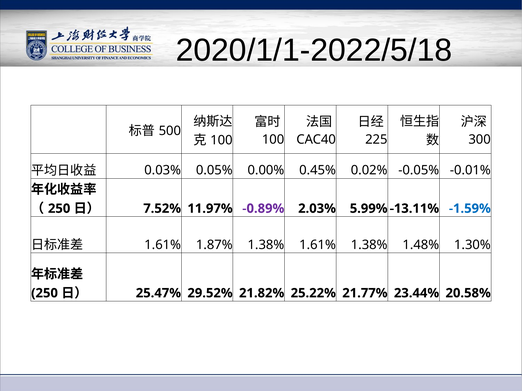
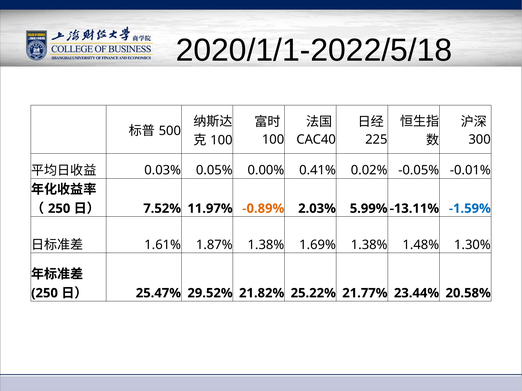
0.45%: 0.45% -> 0.41% (318, 171)
-0.89% colour: purple -> orange (263, 209)
1.38% 1.61%: 1.61% -> 1.69% (318, 245)
